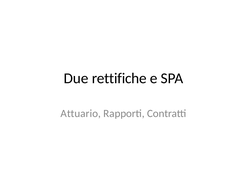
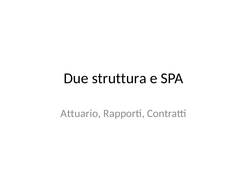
rettifiche: rettifiche -> struttura (119, 78)
